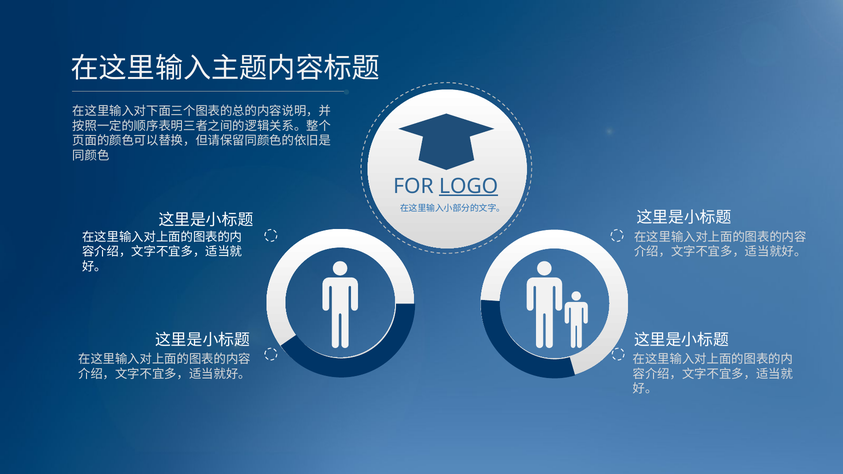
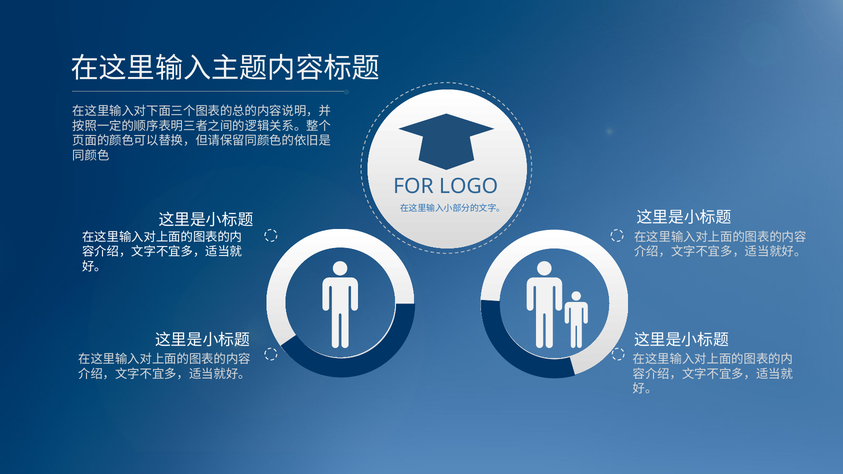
LOGO underline: present -> none (469, 186)
